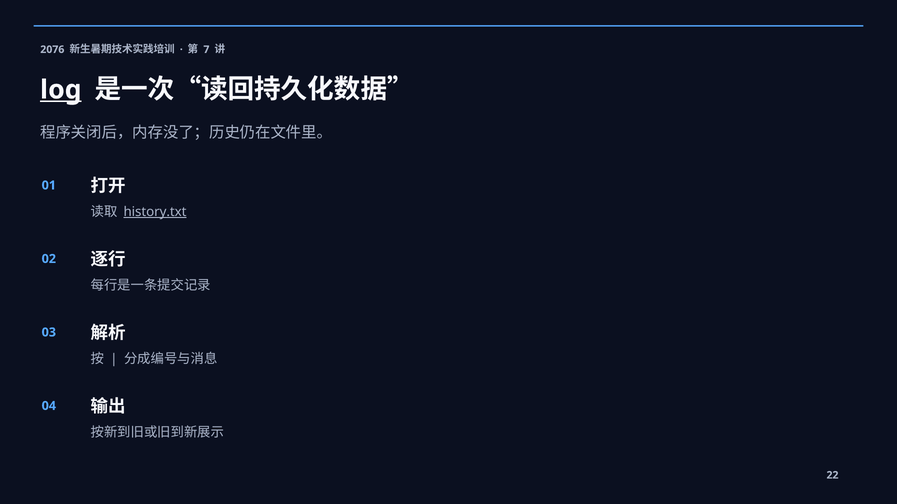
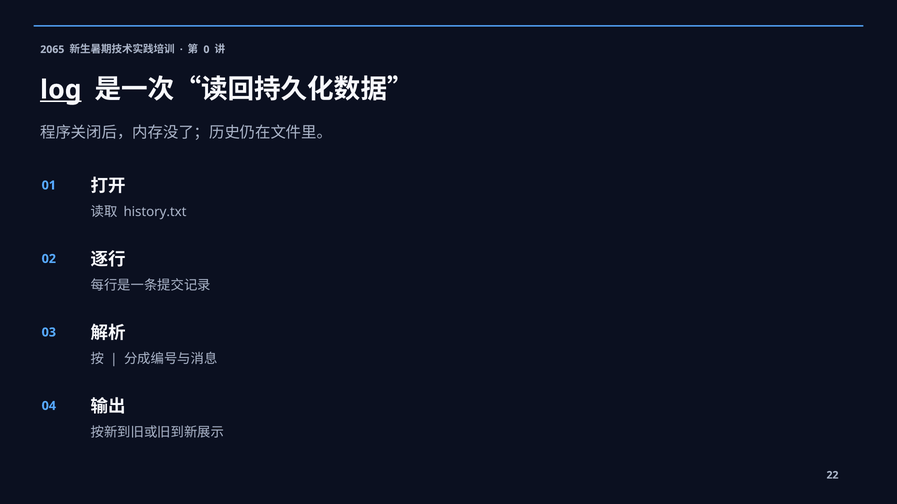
2076: 2076 -> 2065 (52, 50)
7: 7 -> 0 (206, 50)
history.txt underline: present -> none (155, 212)
